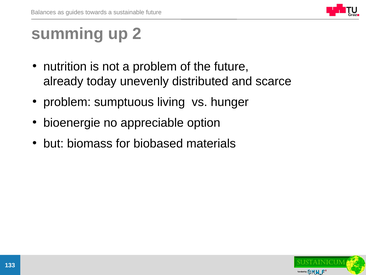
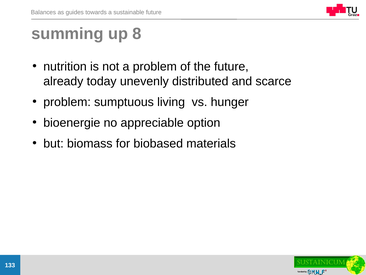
2: 2 -> 8 (137, 34)
